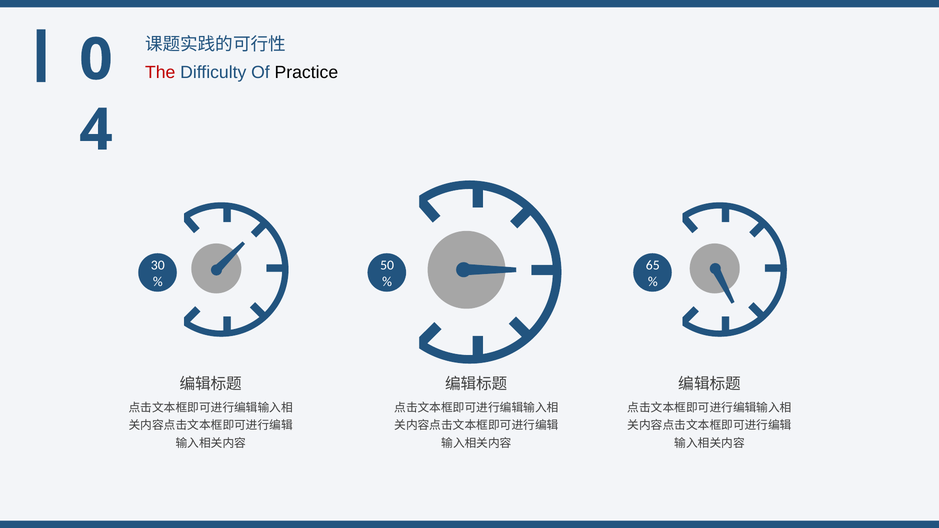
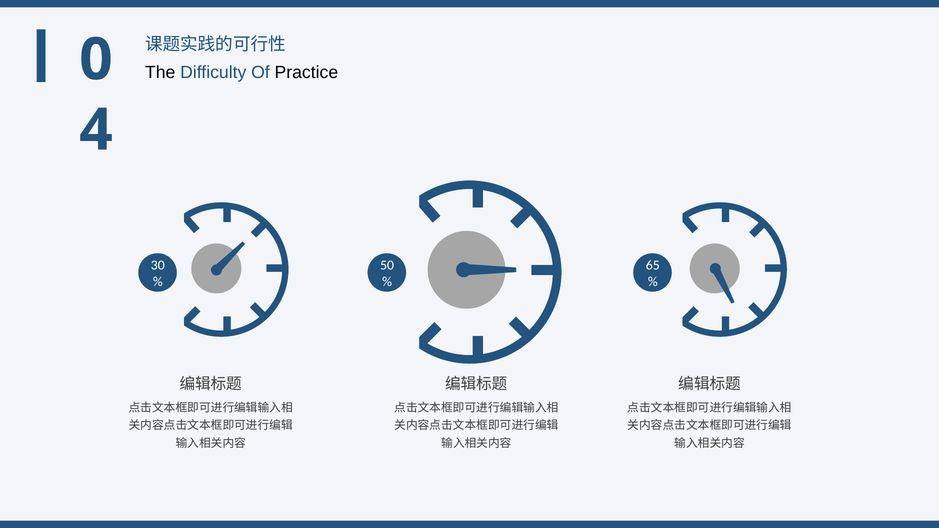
The colour: red -> black (160, 73)
